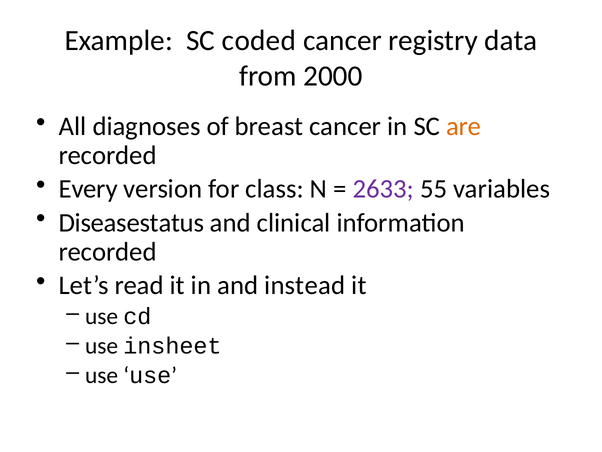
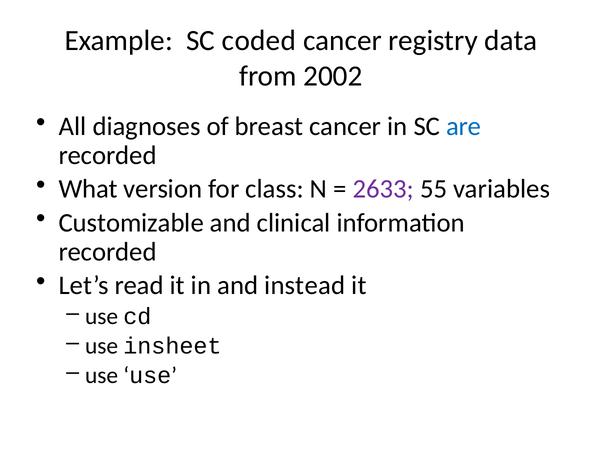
2000: 2000 -> 2002 (333, 76)
are colour: orange -> blue (464, 126)
Every: Every -> What (88, 189)
Diseasestatus: Diseasestatus -> Customizable (131, 223)
